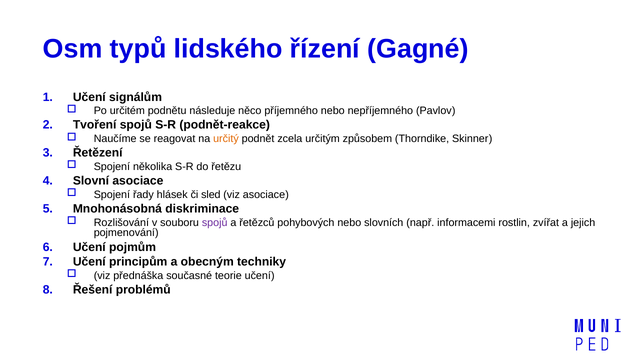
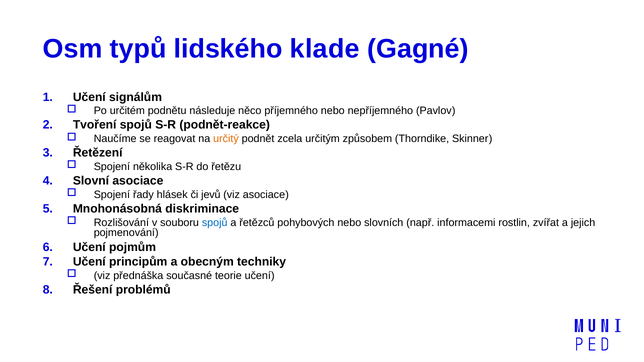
řízení: řízení -> klade (325, 49)
sled: sled -> jevů (211, 195)
spojů colour: purple -> blue (215, 223)
